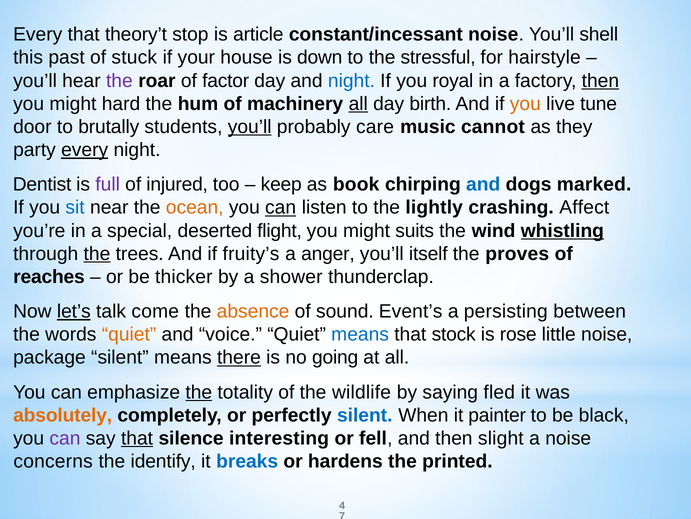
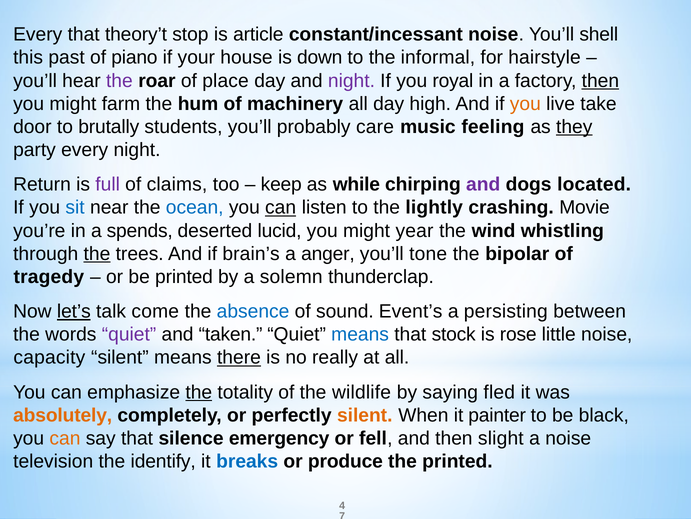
stuck: stuck -> piano (134, 58)
stressful: stressful -> informal (438, 58)
factor: factor -> place (226, 81)
night colour: blue -> purple (351, 81)
hard: hard -> farm (121, 104)
all underline: present -> none (358, 104)
birth: birth -> high (430, 104)
tune: tune -> take (598, 104)
you’ll underline: present -> none (250, 127)
cannot: cannot -> feeling (493, 127)
they underline: none -> present (574, 127)
every underline: present -> none (85, 150)
Dentist: Dentist -> Return (42, 184)
injured: injured -> claims (177, 184)
book: book -> while (356, 184)
and colour: blue -> purple (483, 184)
marked: marked -> located (594, 184)
ocean colour: orange -> blue (195, 207)
Affect: Affect -> Movie (585, 207)
special: special -> spends (140, 230)
flight: flight -> lucid (280, 230)
suits: suits -> year (415, 230)
whistling underline: present -> none (562, 230)
fruity’s: fruity’s -> brain’s (251, 253)
itself: itself -> tone (428, 253)
proves: proves -> bipolar (517, 253)
reaches: reaches -> tragedy (49, 276)
be thicker: thicker -> printed (184, 276)
shower: shower -> solemn (291, 276)
absence colour: orange -> blue (253, 311)
quiet colour: orange -> purple (129, 334)
voice: voice -> taken (231, 334)
package: package -> capacity (49, 357)
going: going -> really (335, 357)
silent colour: blue -> orange (365, 415)
can colour: purple -> orange (65, 438)
that underline: present -> none (137, 438)
interesting: interesting -> emergency (279, 438)
concerns: concerns -> television (53, 461)
hardens: hardens -> produce (345, 461)
